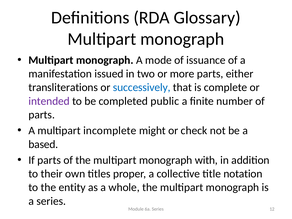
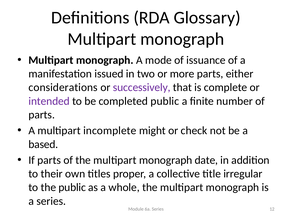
transliterations: transliterations -> considerations (63, 87)
successively colour: blue -> purple (142, 87)
with: with -> date (206, 160)
notation: notation -> irregular (243, 174)
the entity: entity -> public (72, 187)
